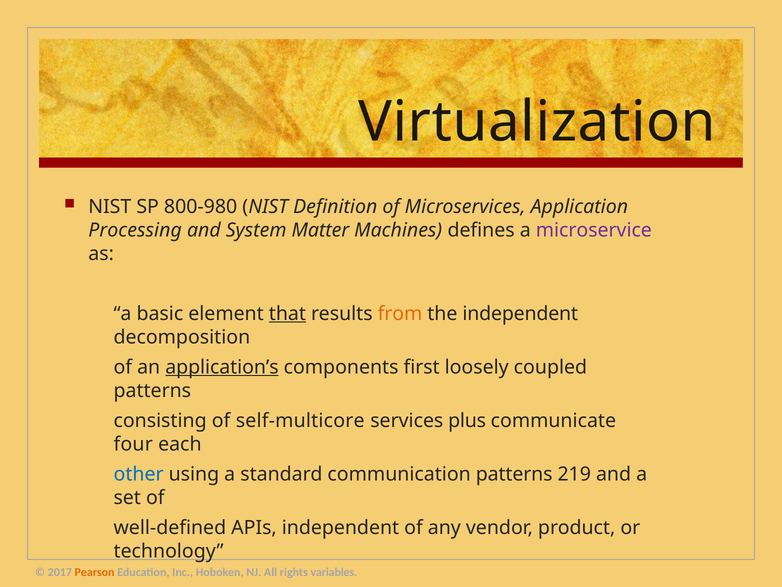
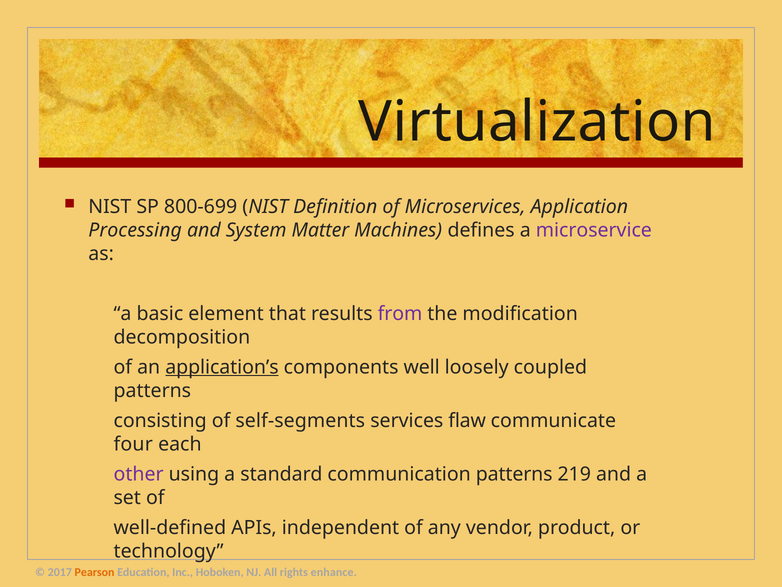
800-980: 800-980 -> 800-699 (201, 207)
that underline: present -> none (287, 313)
from colour: orange -> purple (400, 313)
the independent: independent -> modification (520, 313)
first: first -> well (422, 367)
self-multicore: self-multicore -> self-segments (300, 420)
plus: plus -> flaw (467, 420)
other colour: blue -> purple (139, 474)
variables: variables -> enhance (334, 572)
